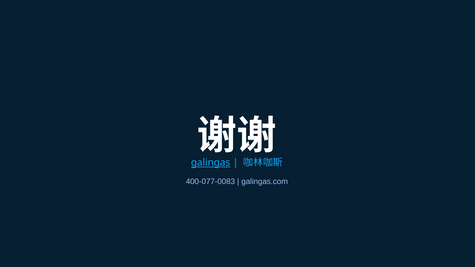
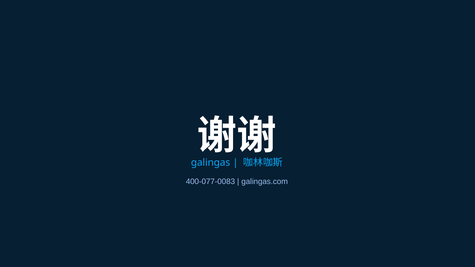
galingas underline: present -> none (211, 163)
